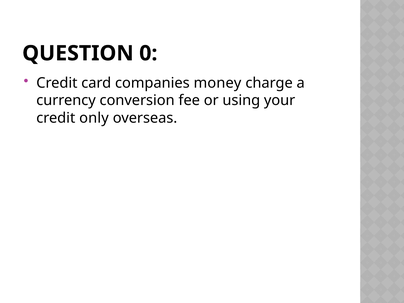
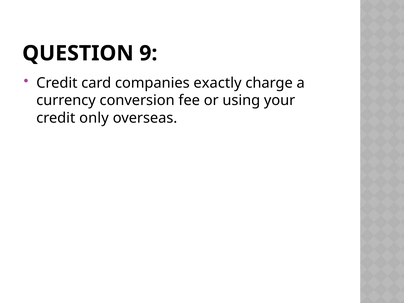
0: 0 -> 9 (148, 53)
money: money -> exactly (218, 83)
